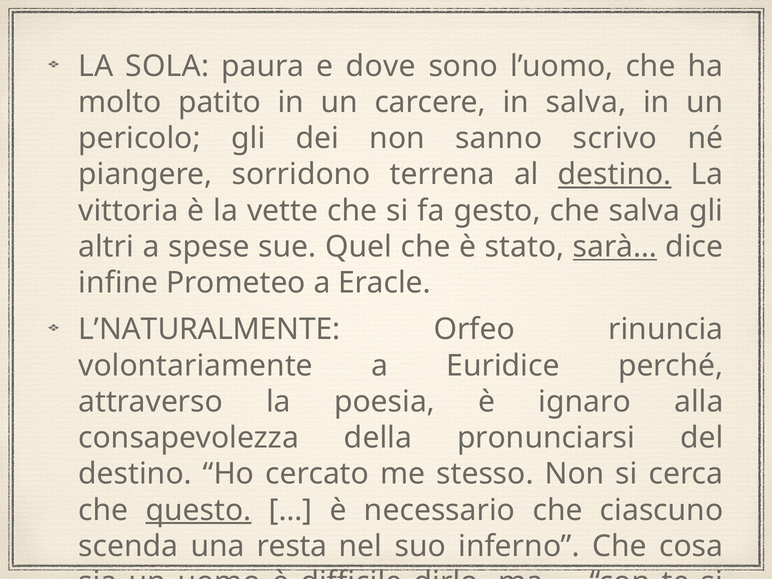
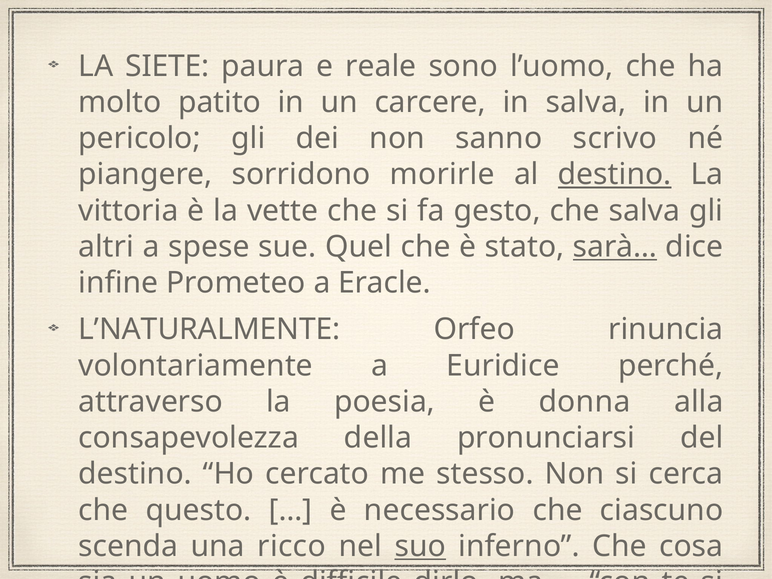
SOLA: SOLA -> SIETE (167, 66)
dove: dove -> reale (381, 66)
terrena: terrena -> morirle (442, 175)
ignaro: ignaro -> donna (585, 402)
questo underline: present -> none (199, 510)
resta: resta -> ricco (292, 546)
suo underline: none -> present (420, 546)
